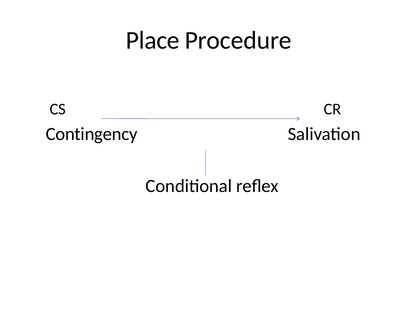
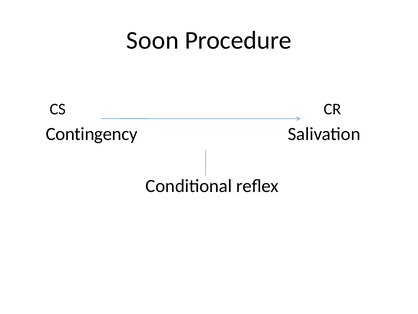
Place: Place -> Soon (153, 40)
